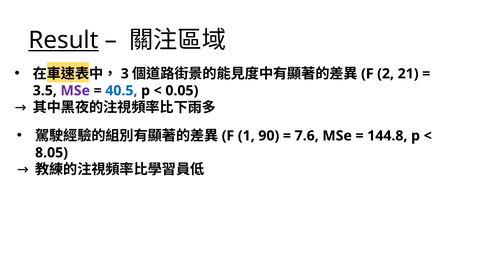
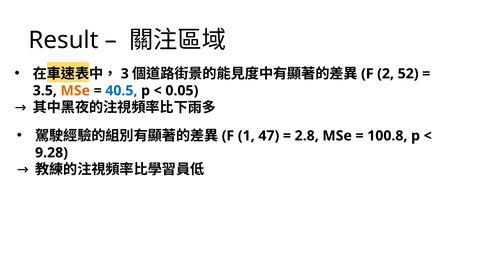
Result underline: present -> none (64, 40)
21: 21 -> 52 (408, 74)
MSe colour: purple -> orange (75, 91)
90: 90 -> 47 (269, 136)
7.6: 7.6 -> 2.8 (307, 136)
144.8: 144.8 -> 100.8 (387, 136)
8.05: 8.05 -> 9.28 (52, 153)
